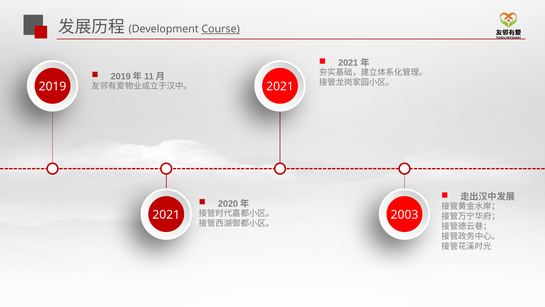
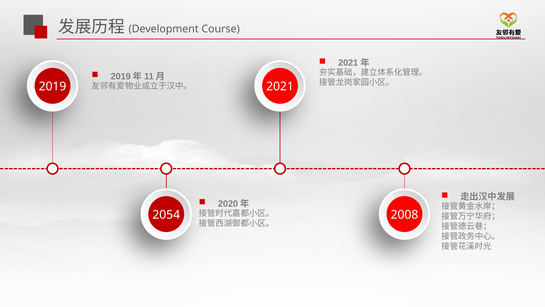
Course underline: present -> none (221, 29)
2021: 2021 -> 2054 (166, 215)
2003: 2003 -> 2008 (404, 215)
